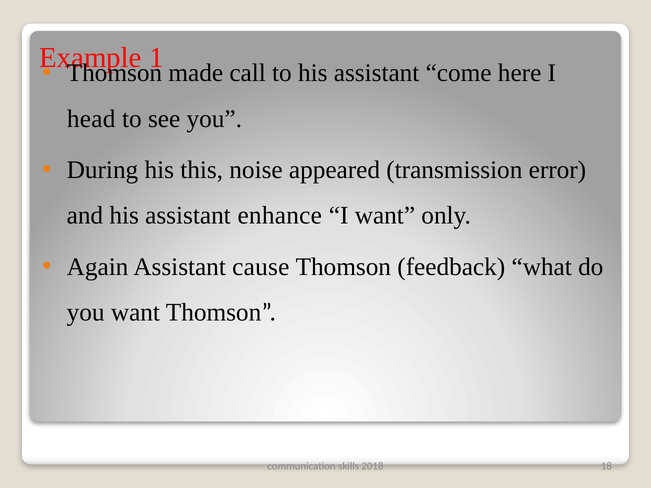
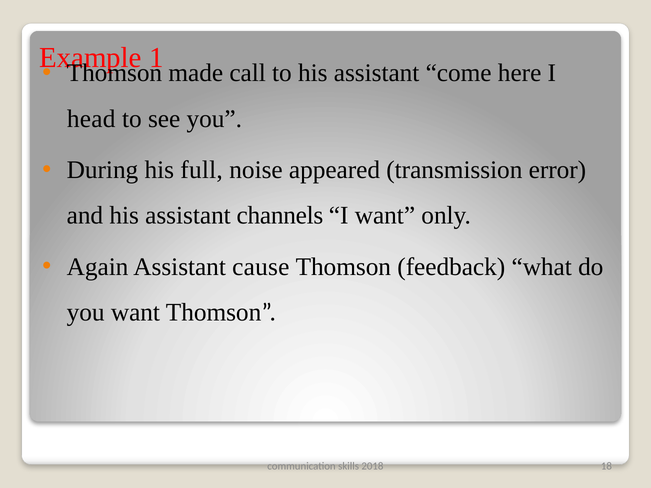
this: this -> full (202, 170)
enhance: enhance -> channels (280, 216)
